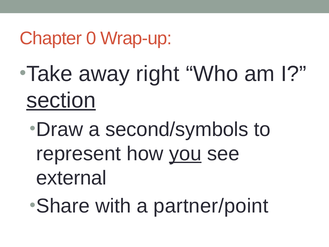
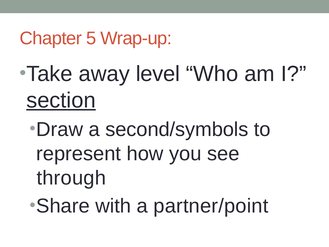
0: 0 -> 5 (91, 38)
right: right -> level (158, 74)
you underline: present -> none (185, 154)
external: external -> through (71, 178)
